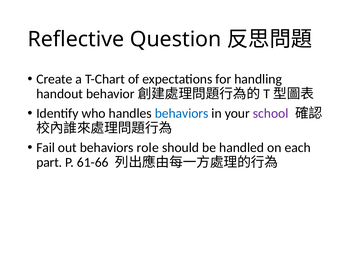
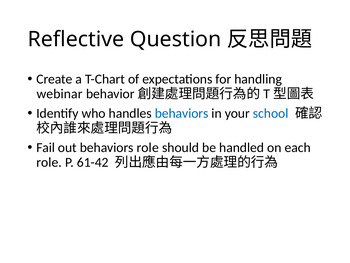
handout: handout -> webinar (60, 94)
school colour: purple -> blue (271, 113)
part: part -> role (49, 162)
61-66: 61-66 -> 61-42 (93, 162)
